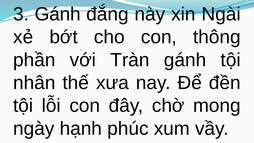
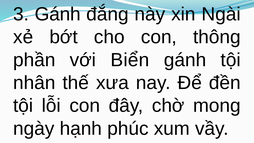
Tràn: Tràn -> Biển (130, 60)
